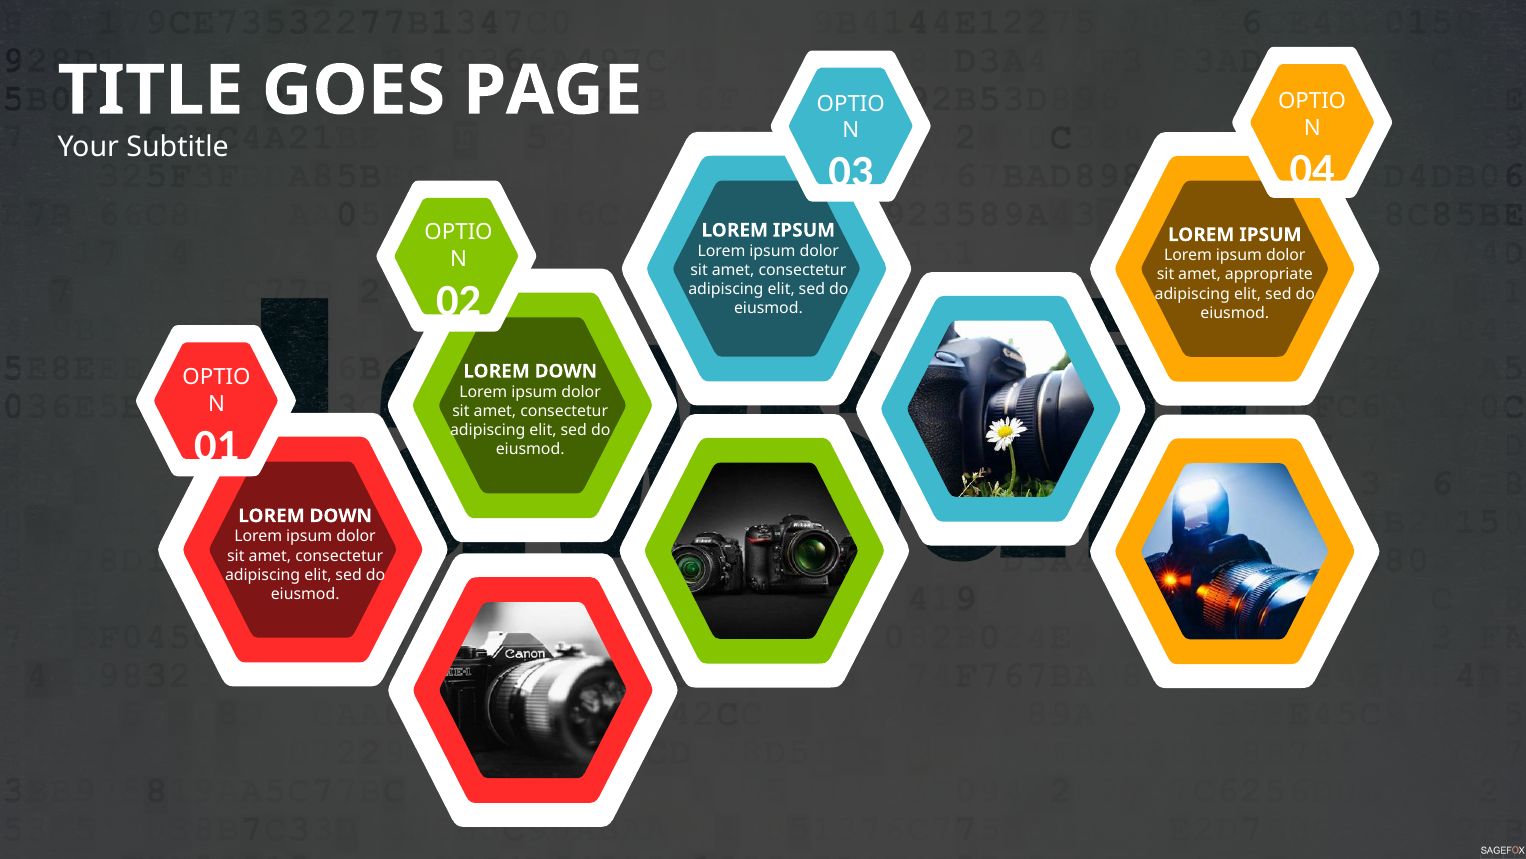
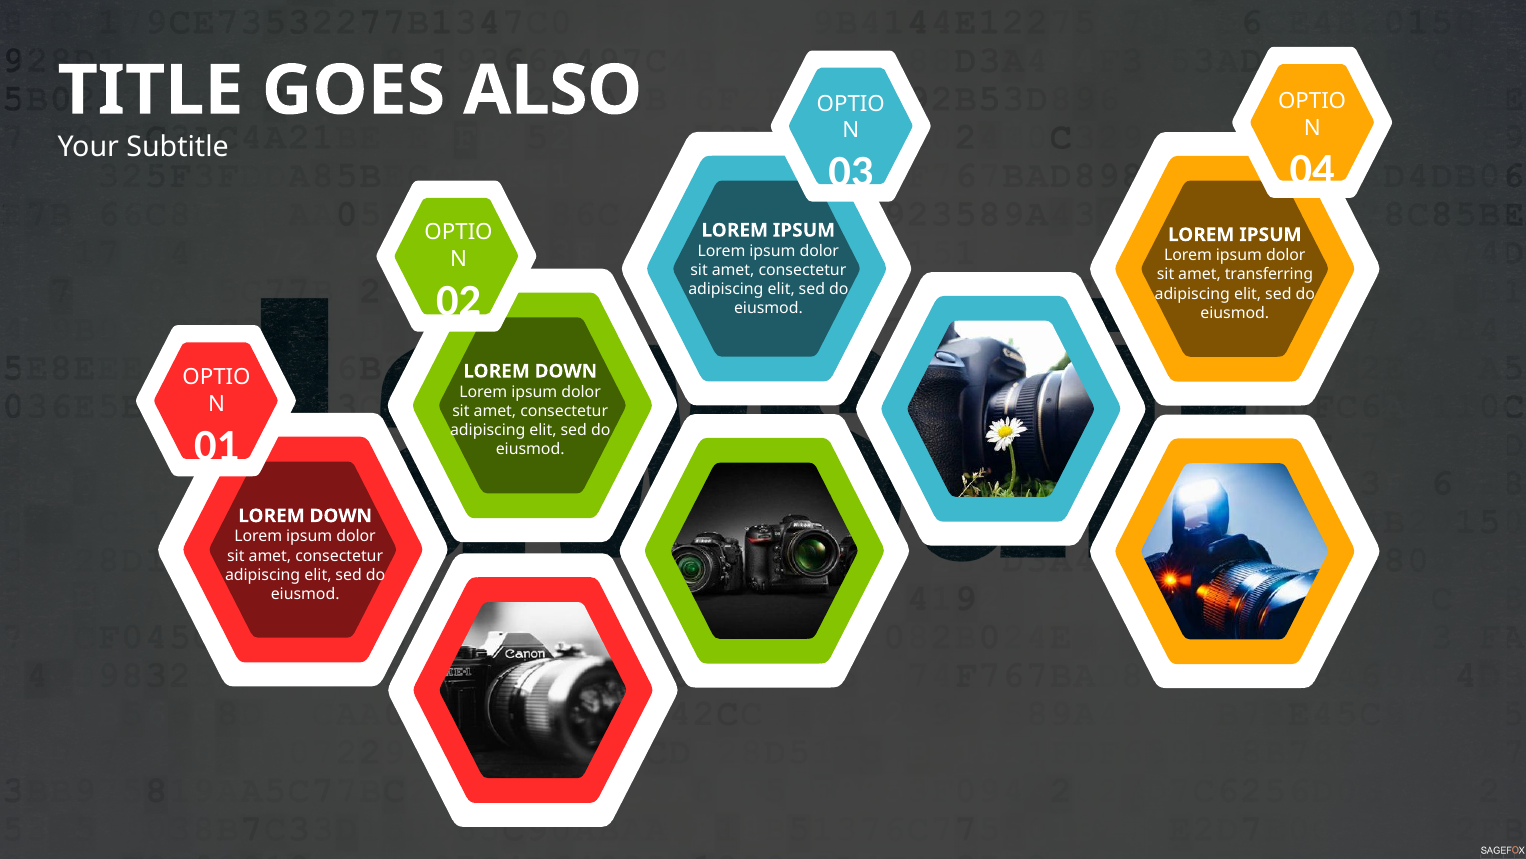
PAGE: PAGE -> ALSO (553, 91)
appropriate: appropriate -> transferring (1269, 275)
